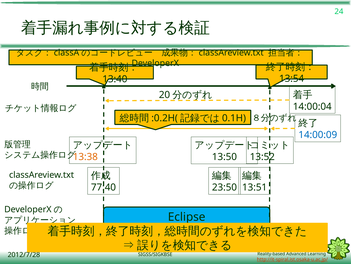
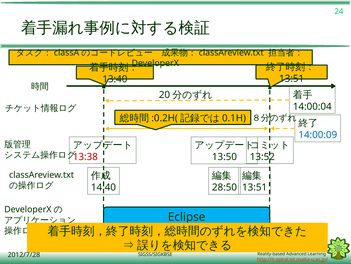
13:54: 13:54 -> 13:51 (292, 78)
13:38 colour: orange -> red (85, 156)
77:40: 77:40 -> 14:40 (103, 187)
23:50: 23:50 -> 28:50 (224, 187)
